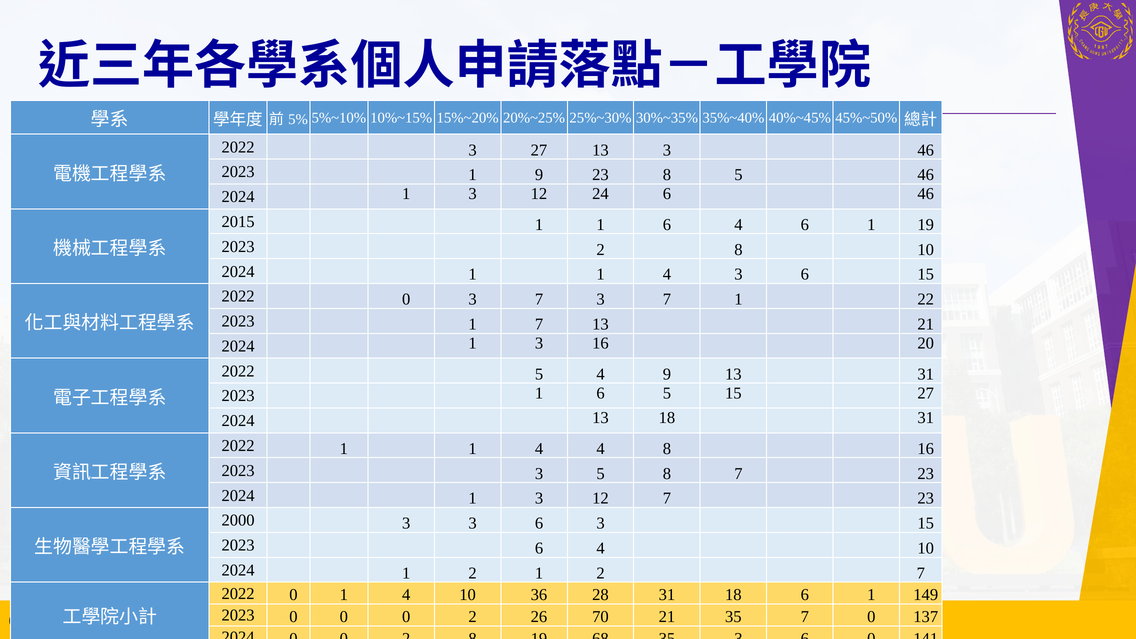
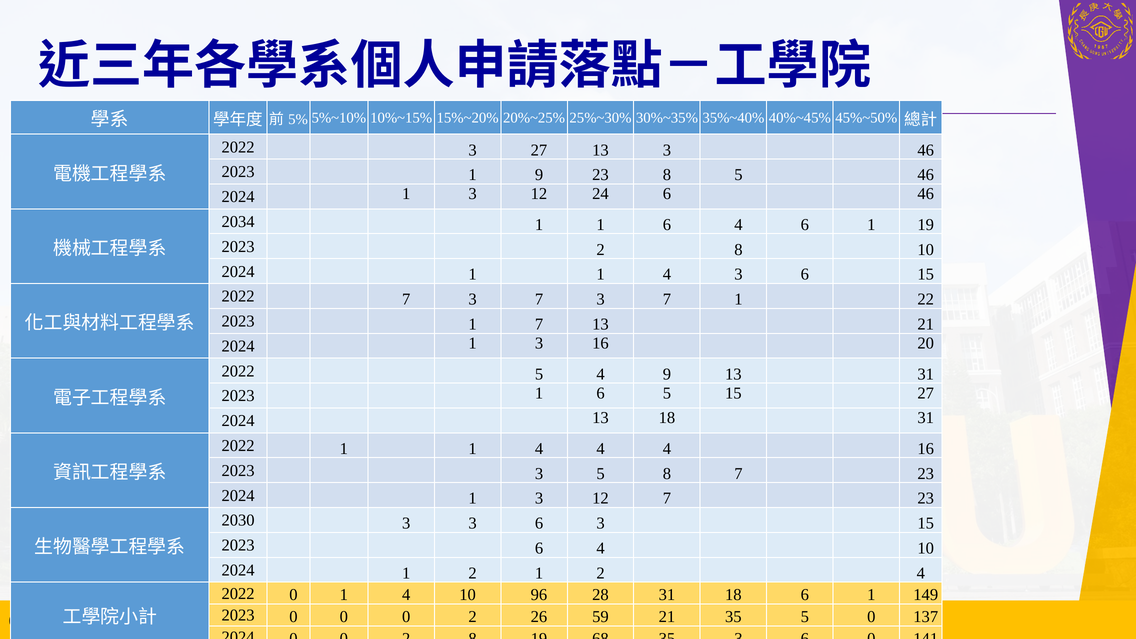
2015: 2015 -> 2034 (238, 222)
0: 0 -> 7 (406, 299)
4 4 8: 8 -> 4 (667, 449)
2000: 2000 -> 2030 (238, 520)
2 7: 7 -> 4 (921, 573)
36: 36 -> 96 (539, 595)
70: 70 -> 59 (600, 617)
35 7: 7 -> 5 (805, 617)
